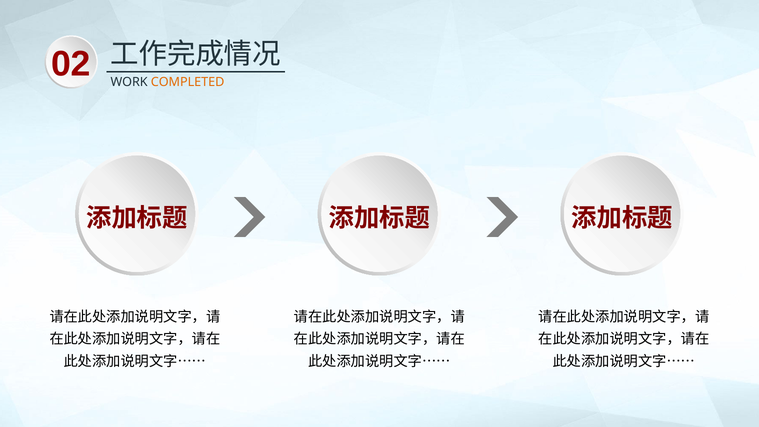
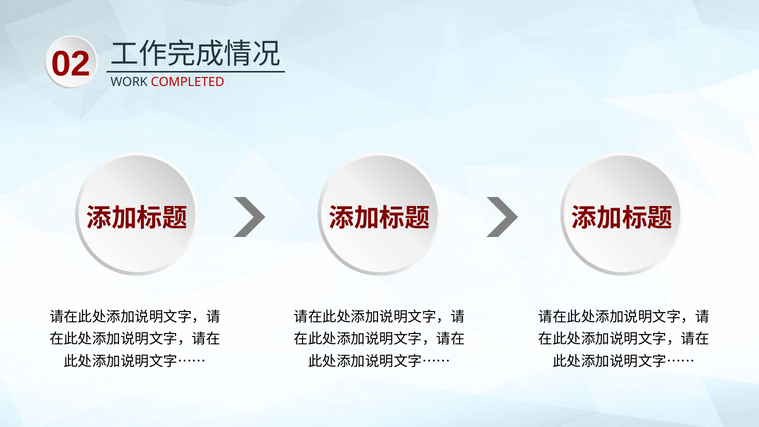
COMPLETED colour: orange -> red (188, 82)
